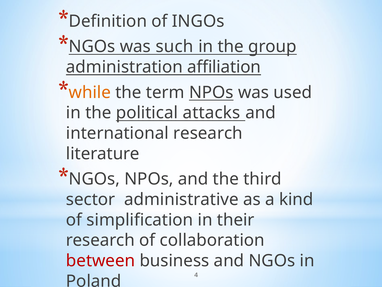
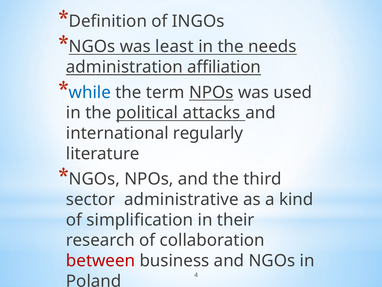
such: such -> least (174, 47)
group: group -> needs (272, 47)
while colour: orange -> blue (90, 92)
international research: research -> regularly (208, 133)
